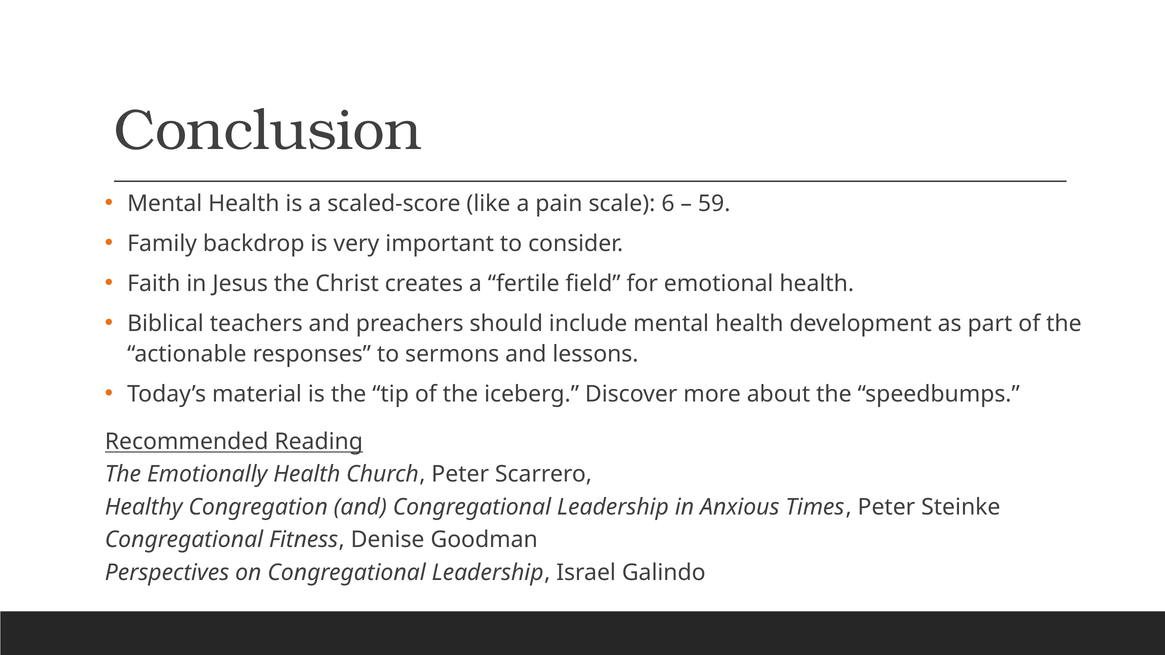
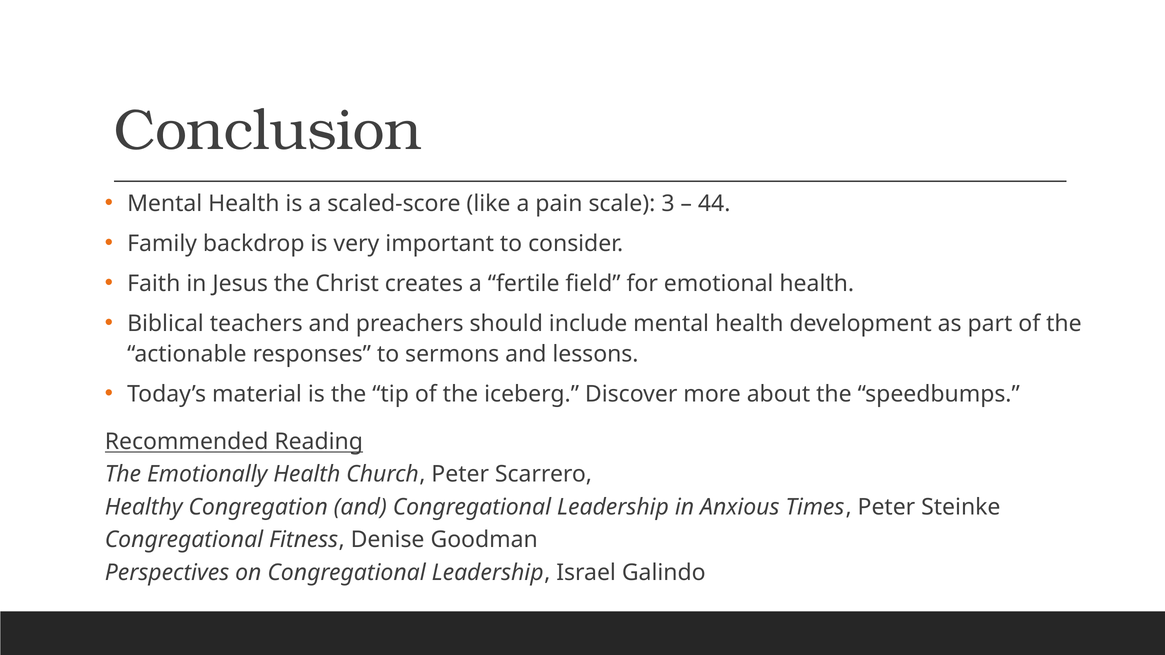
6: 6 -> 3 (668, 204)
59: 59 -> 44 (714, 204)
